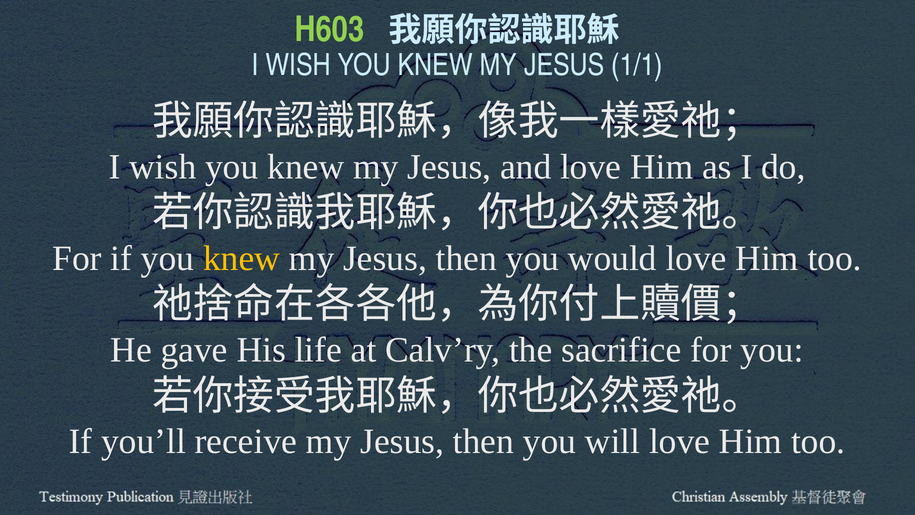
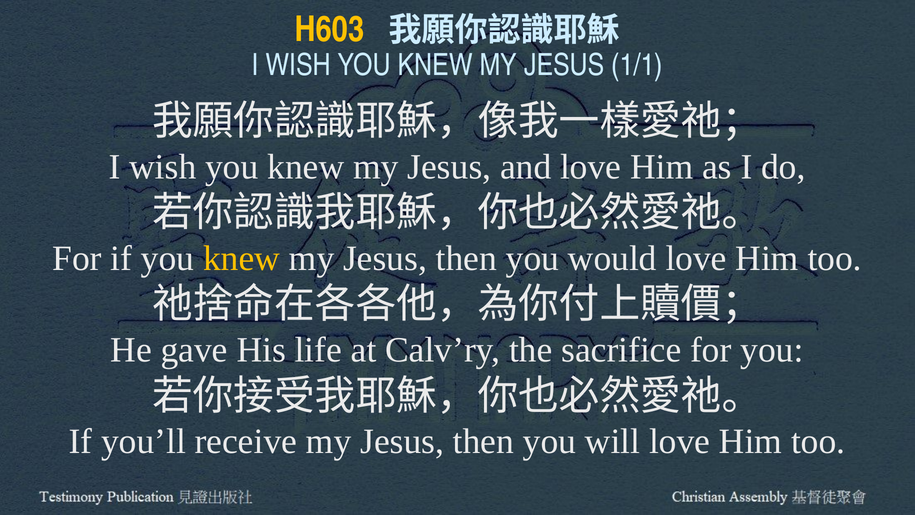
H603 colour: light green -> yellow (330, 29)
